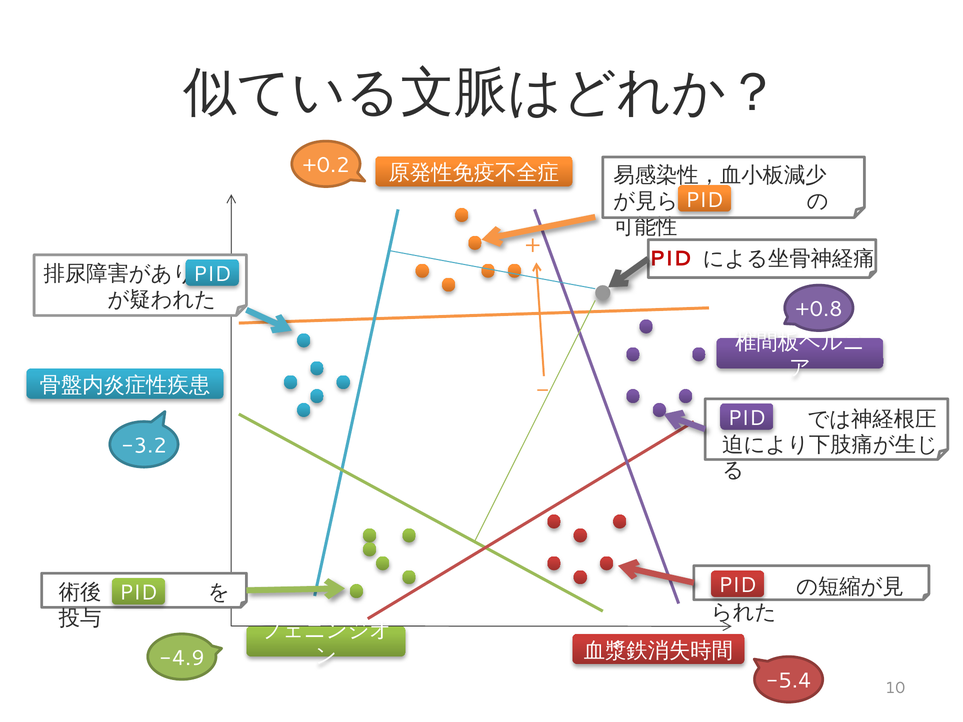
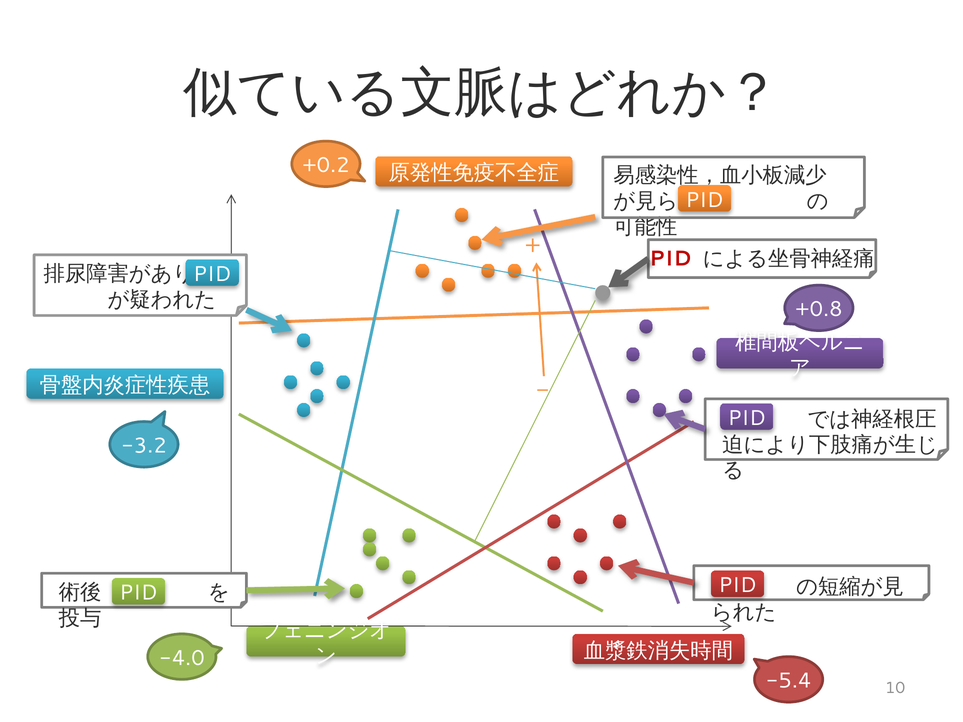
-4.9: -4.9 -> -4.0 (182, 658)
